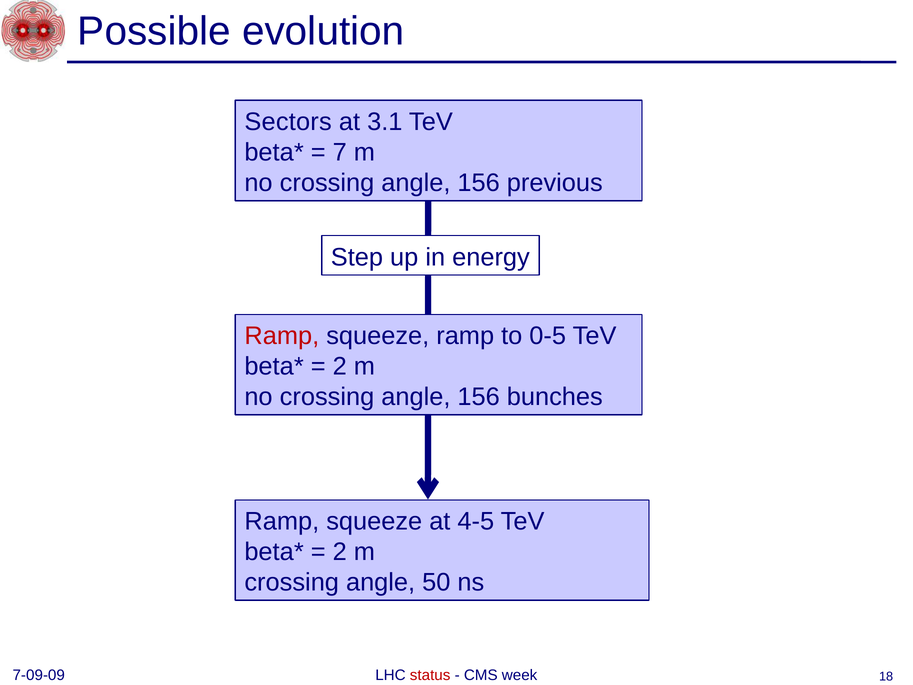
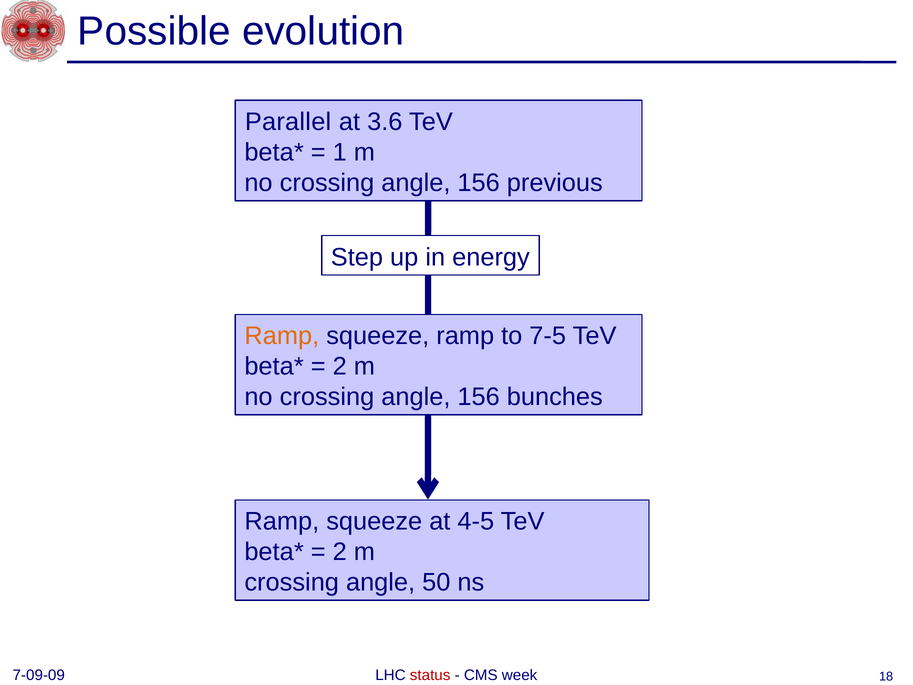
Sectors: Sectors -> Parallel (288, 122)
3.1: 3.1 -> 3.6 (385, 122)
7: 7 -> 1 (340, 152)
Ramp colour: red -> orange (282, 336)
0-5: 0-5 -> 7-5 (548, 336)
